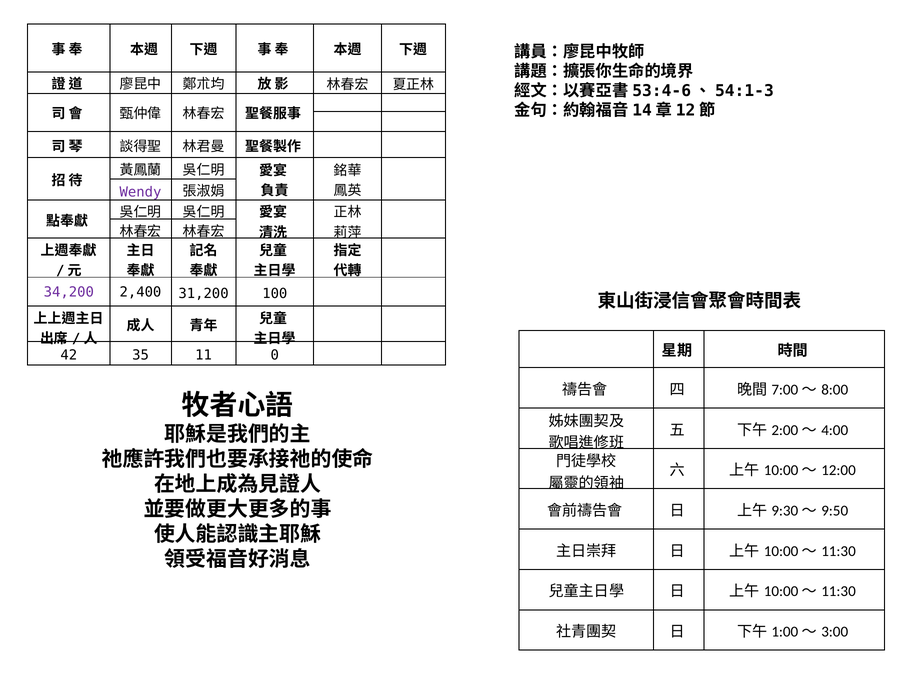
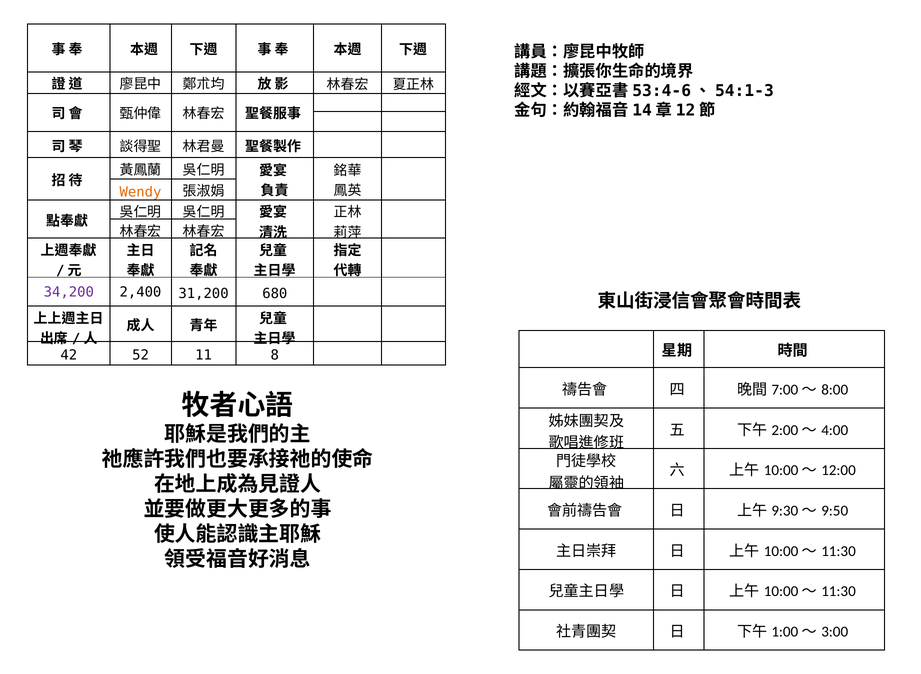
Wendy colour: purple -> orange (140, 192)
100: 100 -> 680 (275, 294)
35: 35 -> 52 (141, 355)
0: 0 -> 8 (275, 355)
